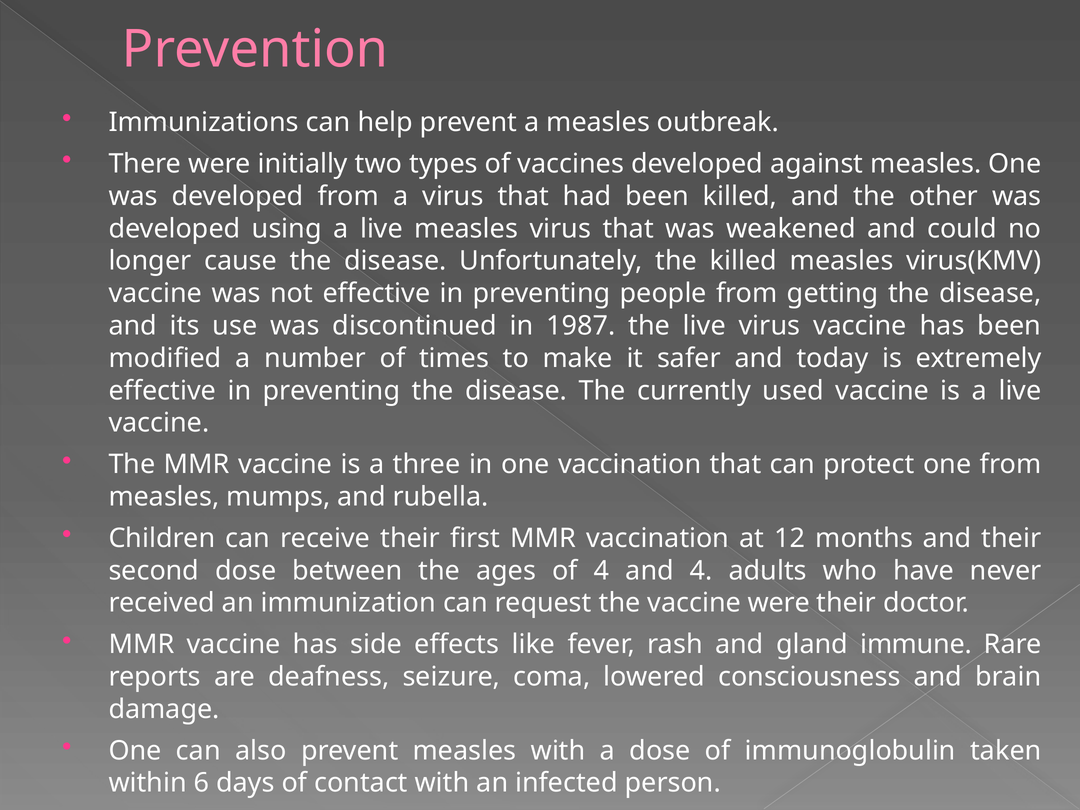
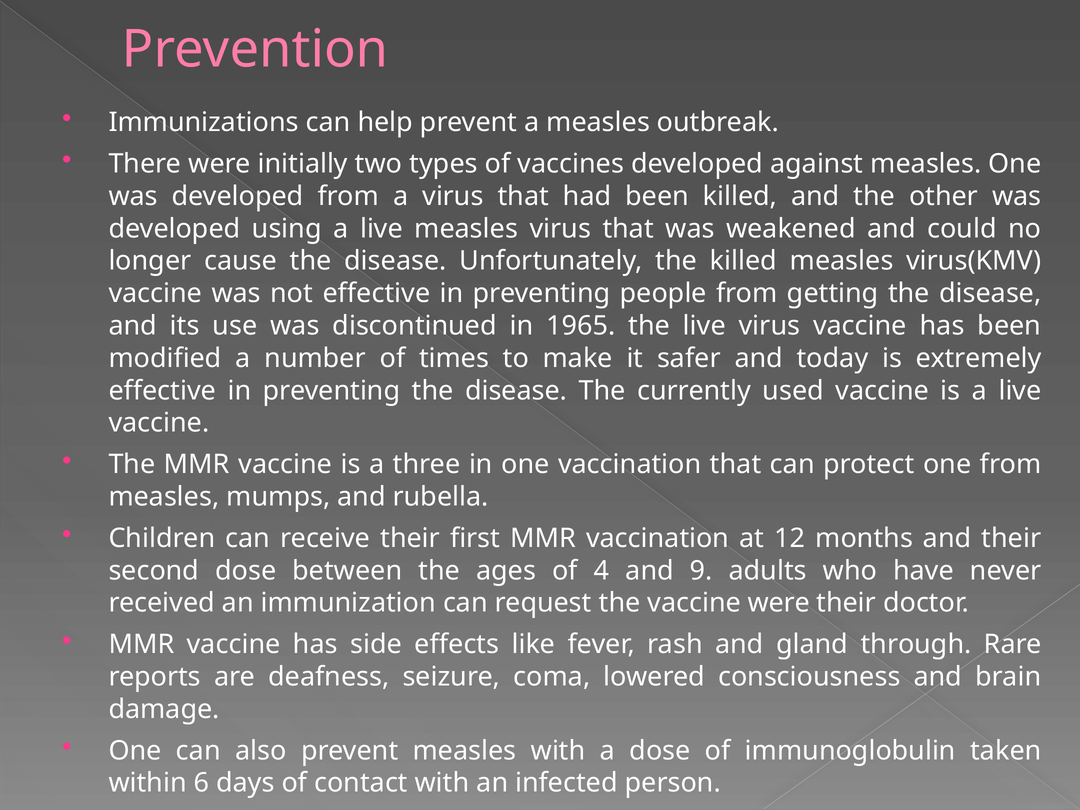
1987: 1987 -> 1965 (581, 326)
and 4: 4 -> 9 (701, 571)
immune: immune -> through (916, 644)
